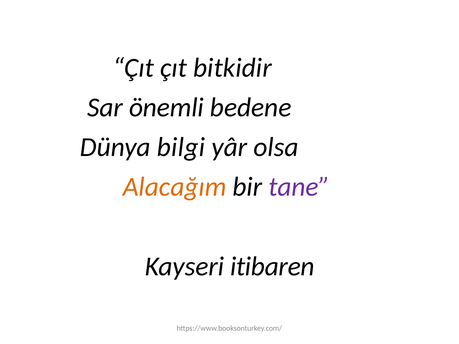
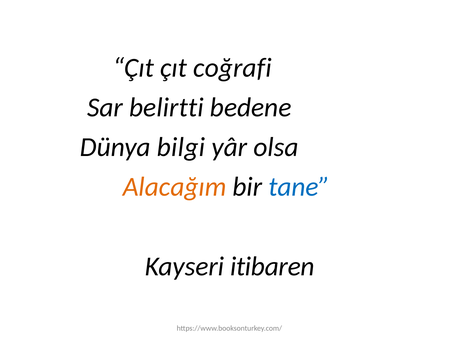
bitkidir: bitkidir -> coğrafi (232, 68)
önemli: önemli -> belirtti (166, 108)
tane colour: purple -> blue (299, 187)
